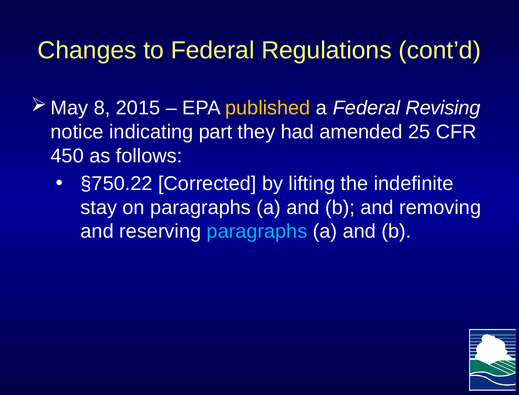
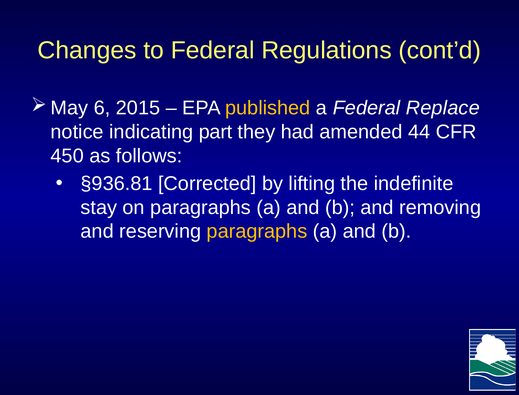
8: 8 -> 6 (102, 108)
Revising: Revising -> Replace (443, 108)
25: 25 -> 44 (419, 132)
§750.22: §750.22 -> §936.81 (117, 184)
paragraphs colour: light blue -> yellow (257, 232)
